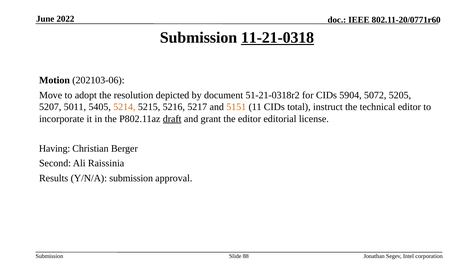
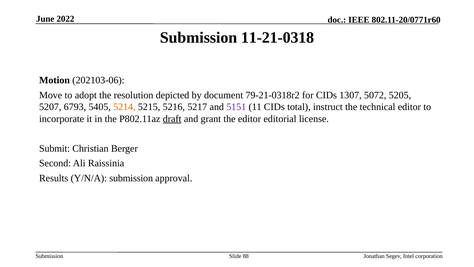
11-21-0318 underline: present -> none (278, 38)
51-21-0318r2: 51-21-0318r2 -> 79-21-0318r2 (273, 95)
5904: 5904 -> 1307 (350, 95)
5011: 5011 -> 6793 (75, 107)
5151 colour: orange -> purple (236, 107)
Having: Having -> Submit (55, 148)
